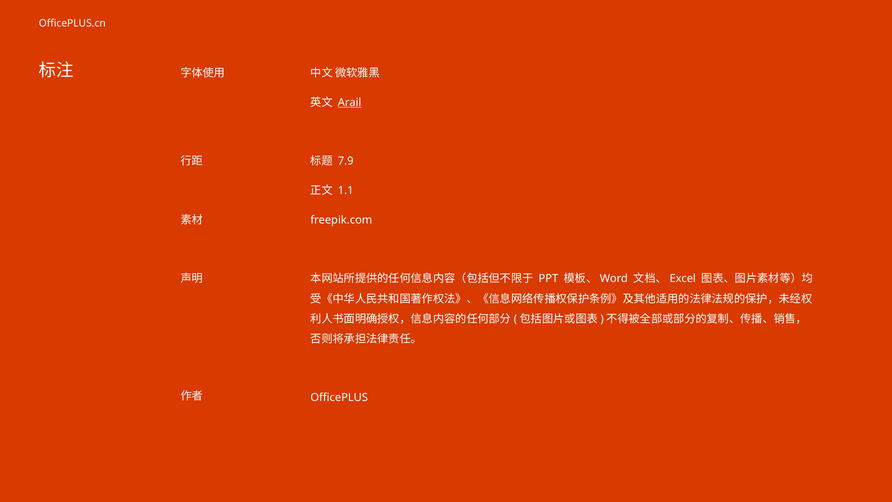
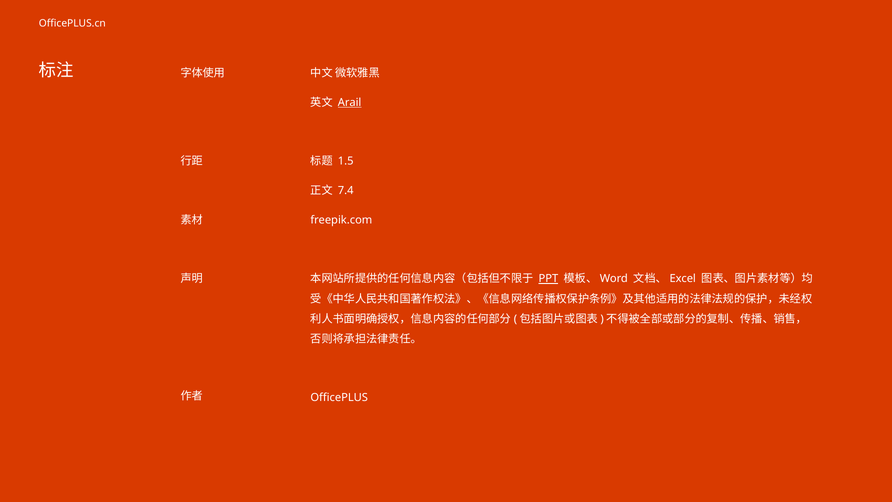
7.9: 7.9 -> 1.5 (346, 161)
1.1: 1.1 -> 7.4 (346, 191)
PPT underline: none -> present (548, 279)
